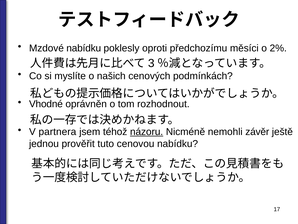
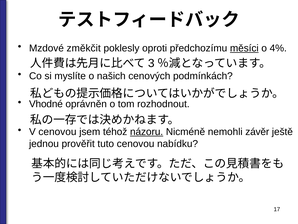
Mzdové nabídku: nabídku -> změkčit (84, 48)
měsíci underline: none -> present (244, 48)
2%: 2% -> 4% (278, 48)
V partnera: partnera -> cenovou (57, 132)
